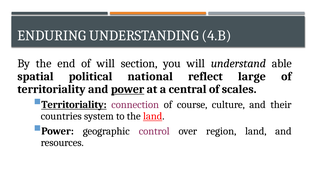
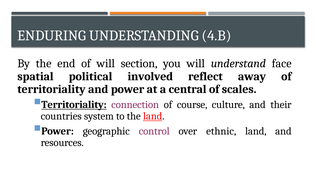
able: able -> face (282, 63)
national: national -> involved (150, 76)
large: large -> away (252, 76)
power underline: present -> none (128, 89)
region: region -> ethnic (221, 131)
